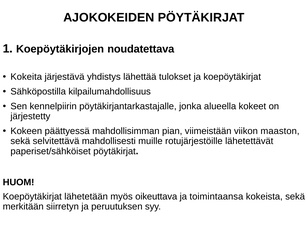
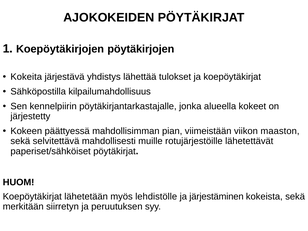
noudatettava: noudatettava -> pöytäkirjojen (141, 49)
oikeuttava: oikeuttava -> lehdistölle (156, 197)
toimintaansa: toimintaansa -> järjestäminen (217, 197)
